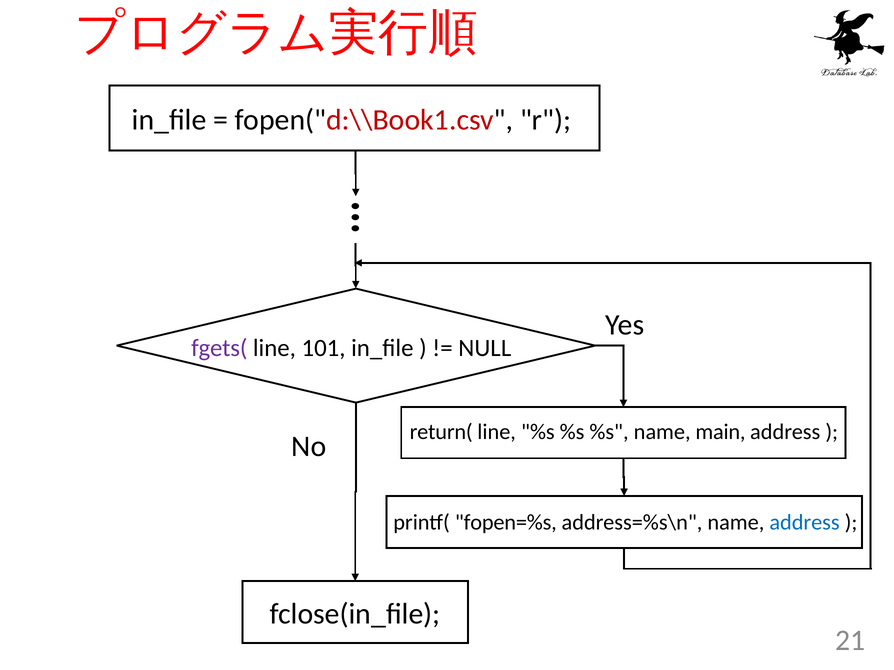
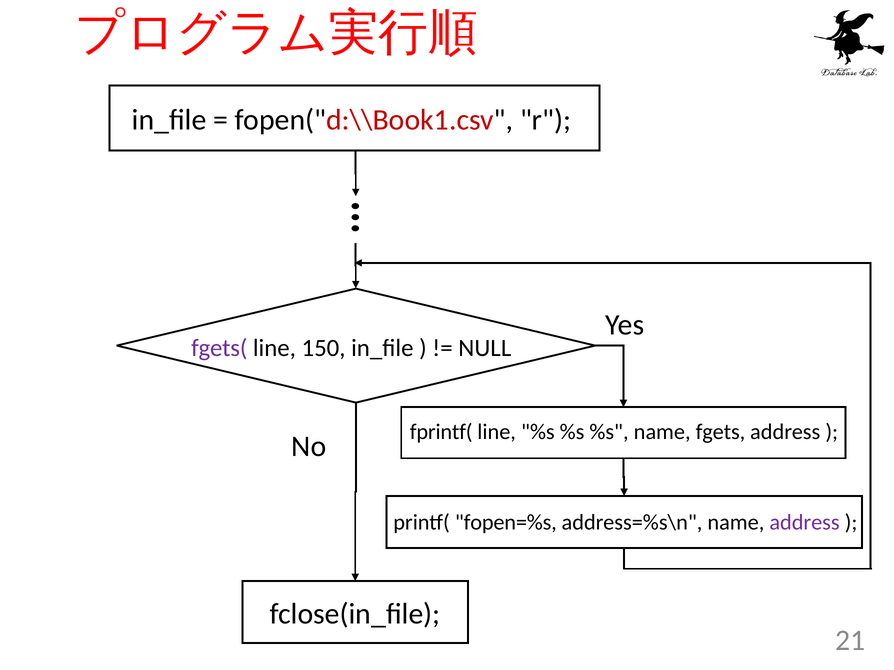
101: 101 -> 150 (324, 348)
return(: return( -> fprintf( (441, 432)
main: main -> fgets (720, 432)
address colour: blue -> purple (805, 523)
